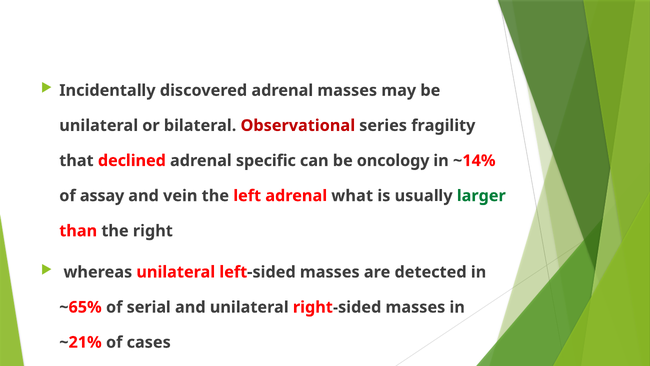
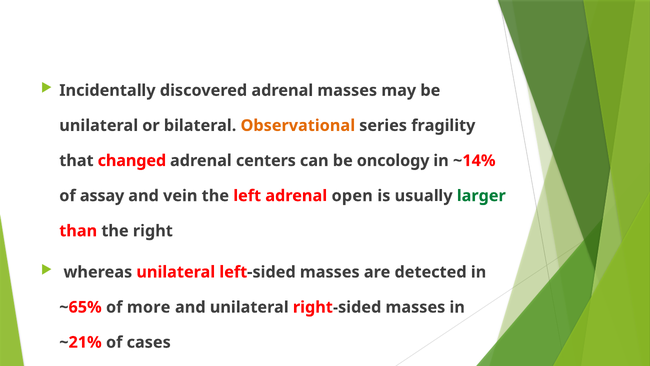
Observational colour: red -> orange (298, 125)
declined: declined -> changed (132, 161)
specific: specific -> centers (266, 161)
what: what -> open (352, 196)
serial: serial -> more (149, 307)
